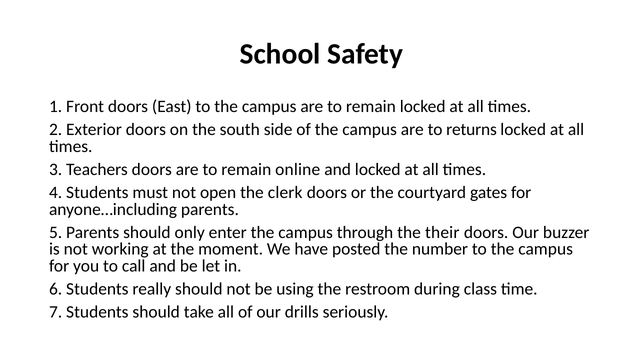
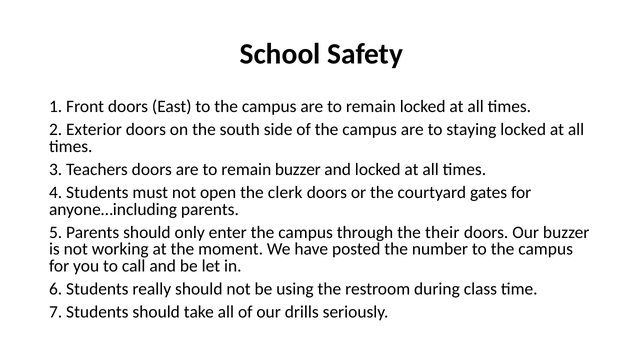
returns: returns -> staying (471, 129)
remain online: online -> buzzer (298, 169)
